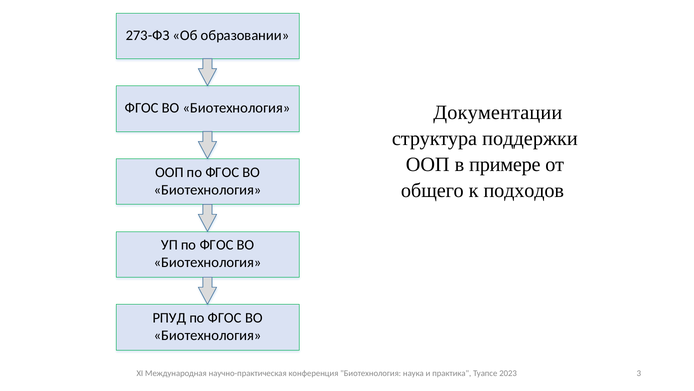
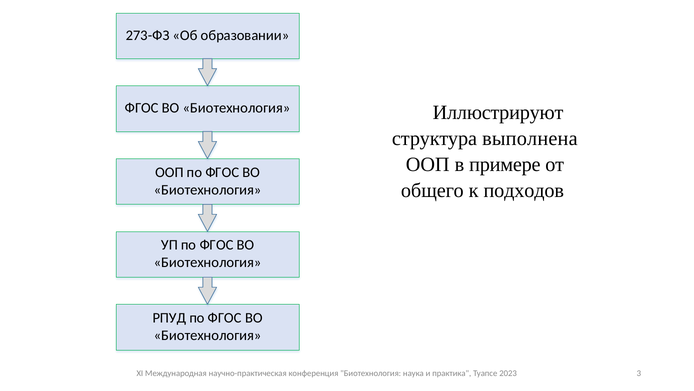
Документации: Документации -> Иллюстрируют (498, 112)
поддержки: поддержки -> выполнена (530, 138)
